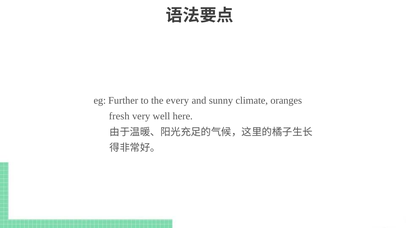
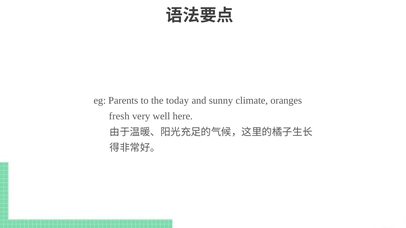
Further: Further -> Parents (123, 101)
every: every -> today (178, 101)
